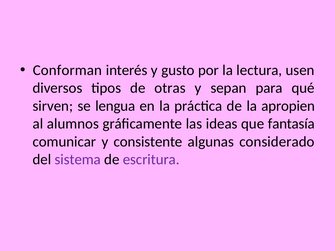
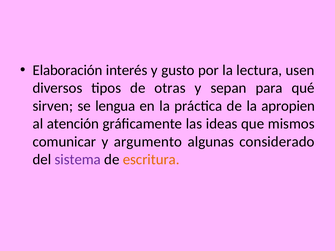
Conforman: Conforman -> Elaboración (68, 70)
alumnos: alumnos -> atención (73, 124)
fantasía: fantasía -> mismos (291, 124)
consistente: consistente -> argumento (148, 142)
escritura colour: purple -> orange (151, 160)
